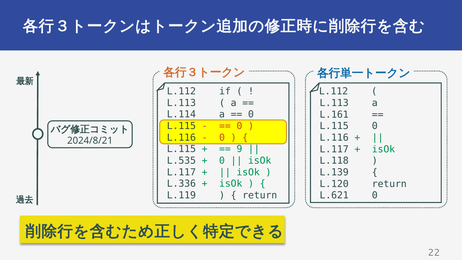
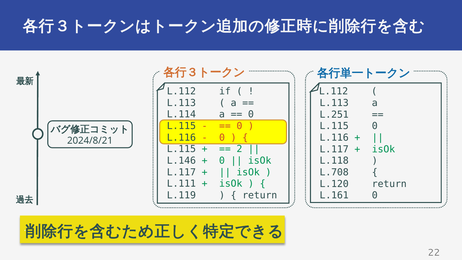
L.161: L.161 -> L.251 (334, 114)
9: 9 -> 2 (239, 149)
L.535: L.535 -> L.146 (181, 161)
L.139: L.139 -> L.708 (334, 172)
L.336: L.336 -> L.111 (181, 184)
L.621: L.621 -> L.161 (334, 195)
